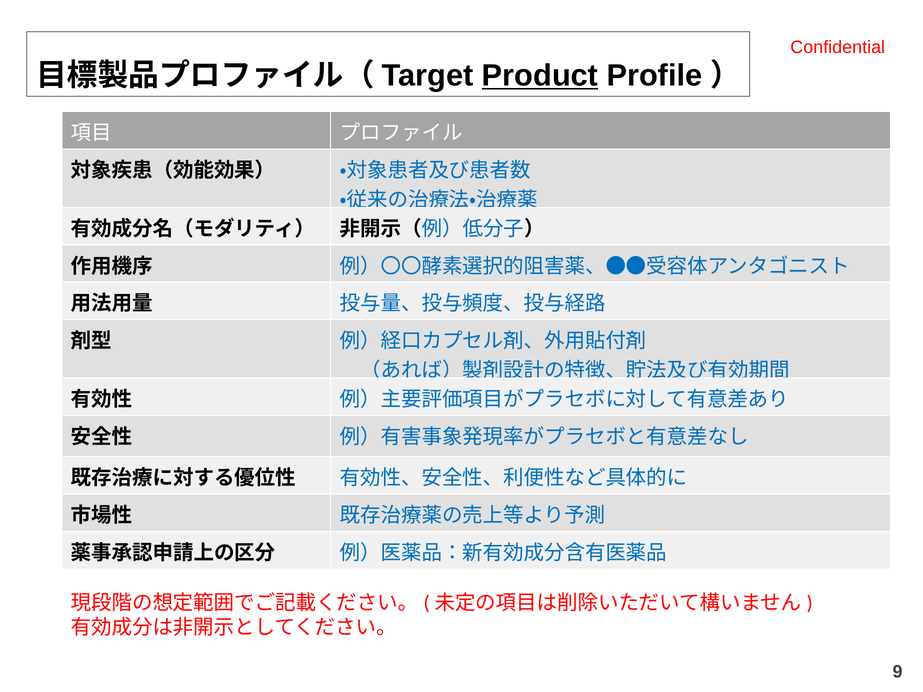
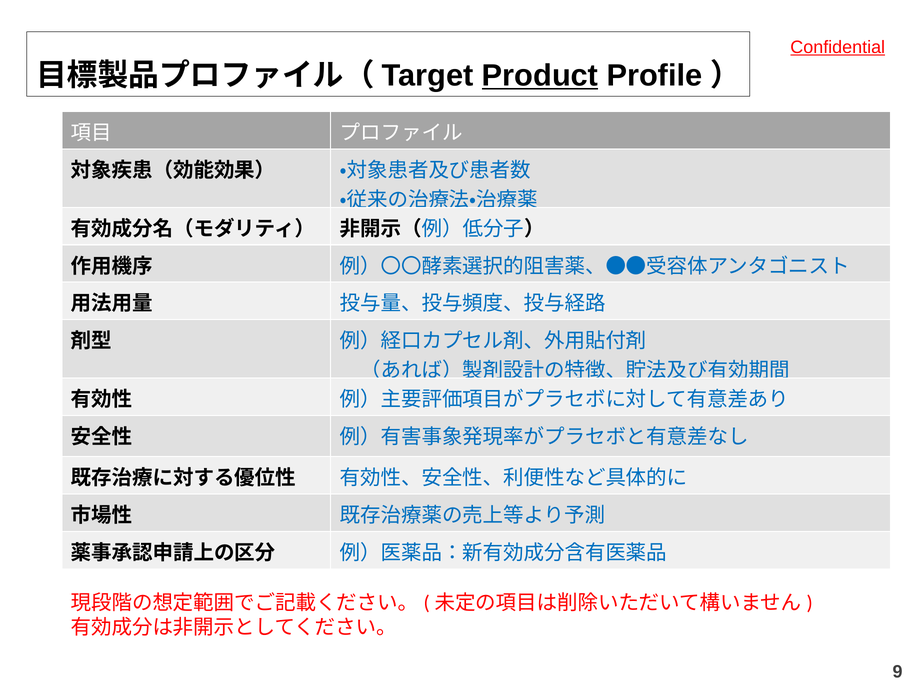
Confidential underline: none -> present (838, 47)
